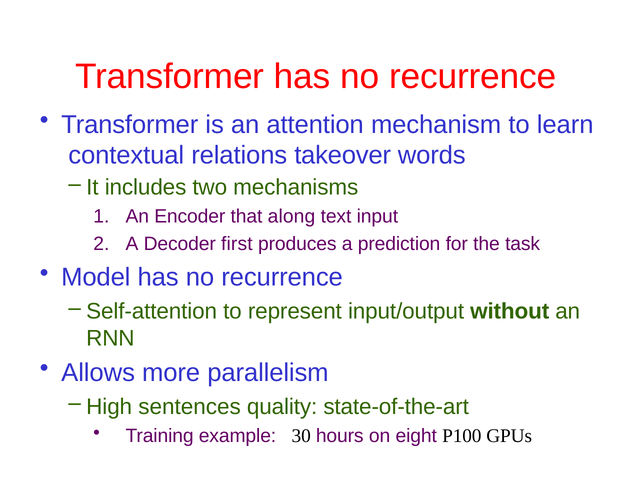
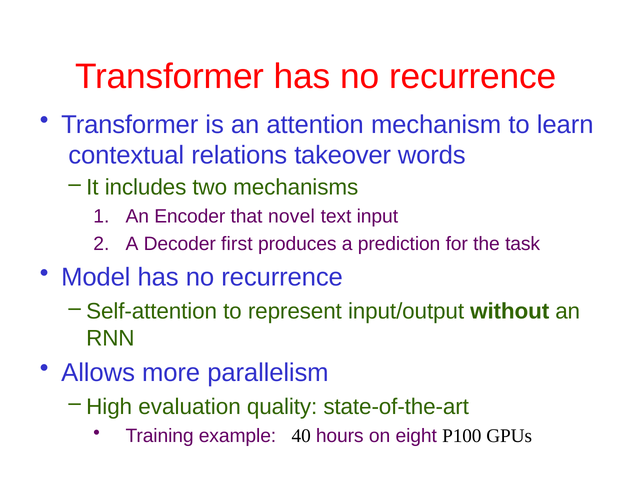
along: along -> novel (291, 216)
sentences: sentences -> evaluation (190, 406)
30: 30 -> 40 (301, 435)
